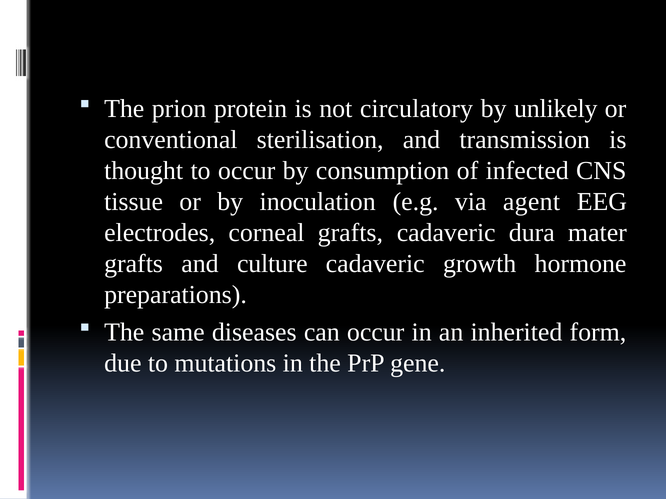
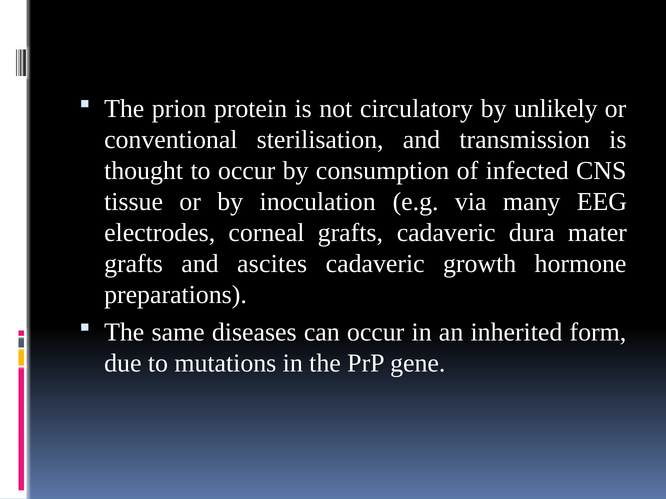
agent: agent -> many (532, 202)
culture: culture -> ascites (272, 264)
